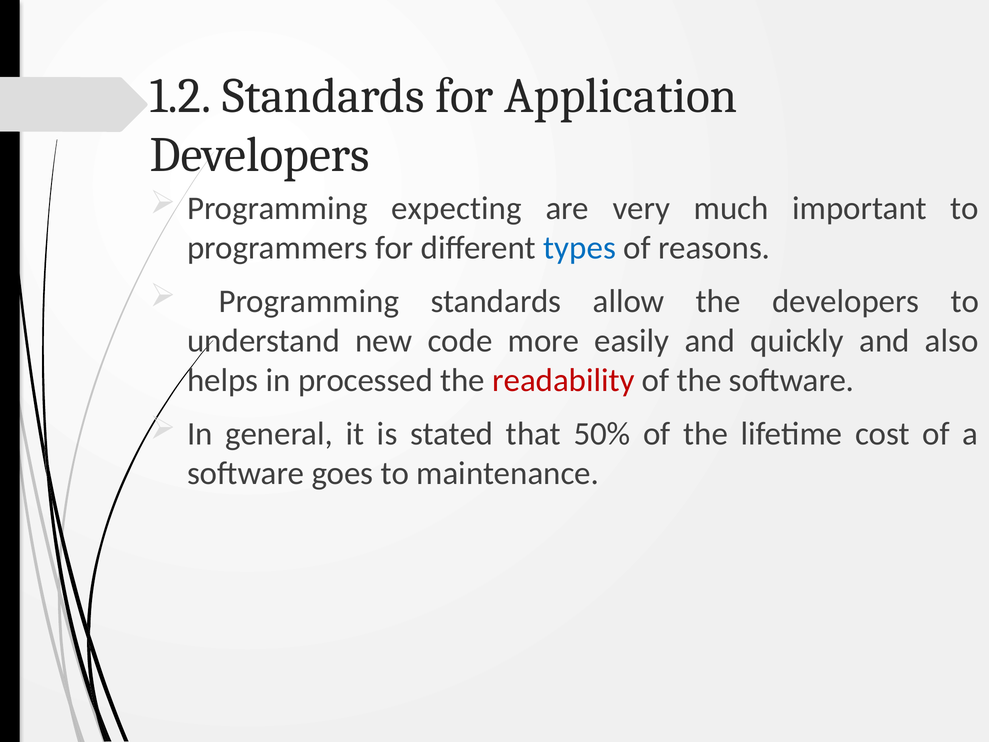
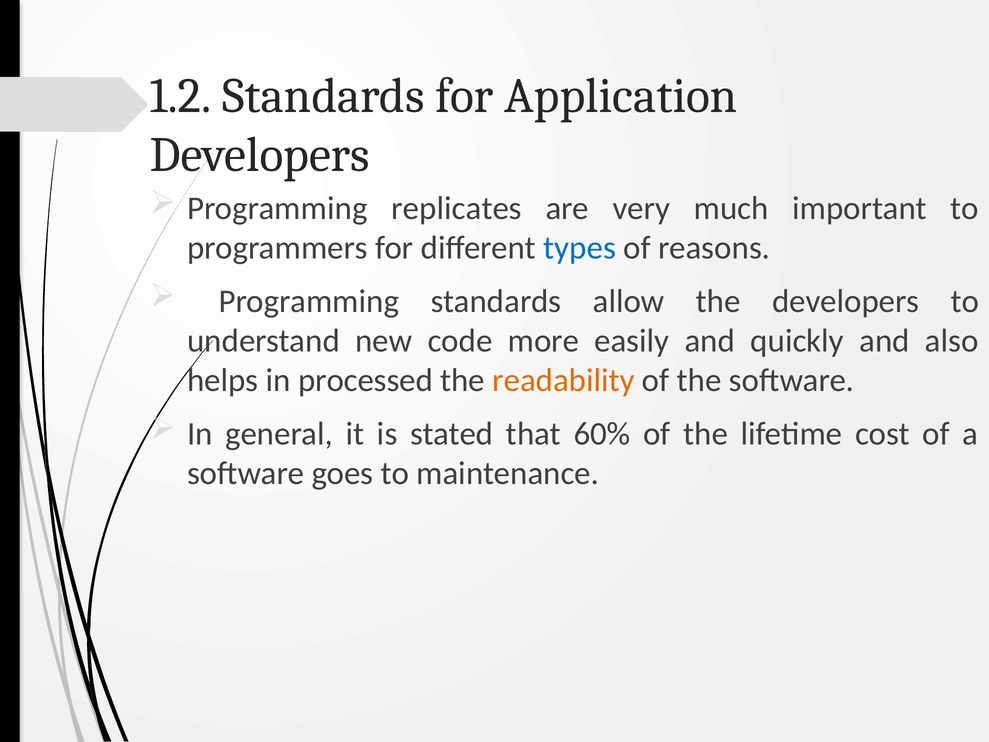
expecting: expecting -> replicates (457, 208)
readability colour: red -> orange (563, 380)
50%: 50% -> 60% (602, 434)
